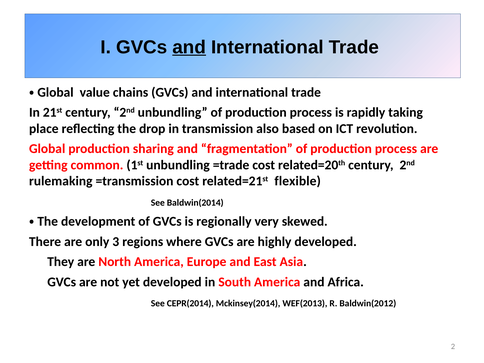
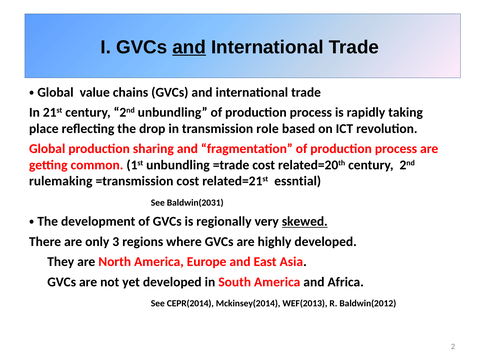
also: also -> role (267, 129)
flexible: flexible -> essntial (298, 181)
Baldwin(2014: Baldwin(2014 -> Baldwin(2031 (195, 203)
skewed underline: none -> present (305, 221)
